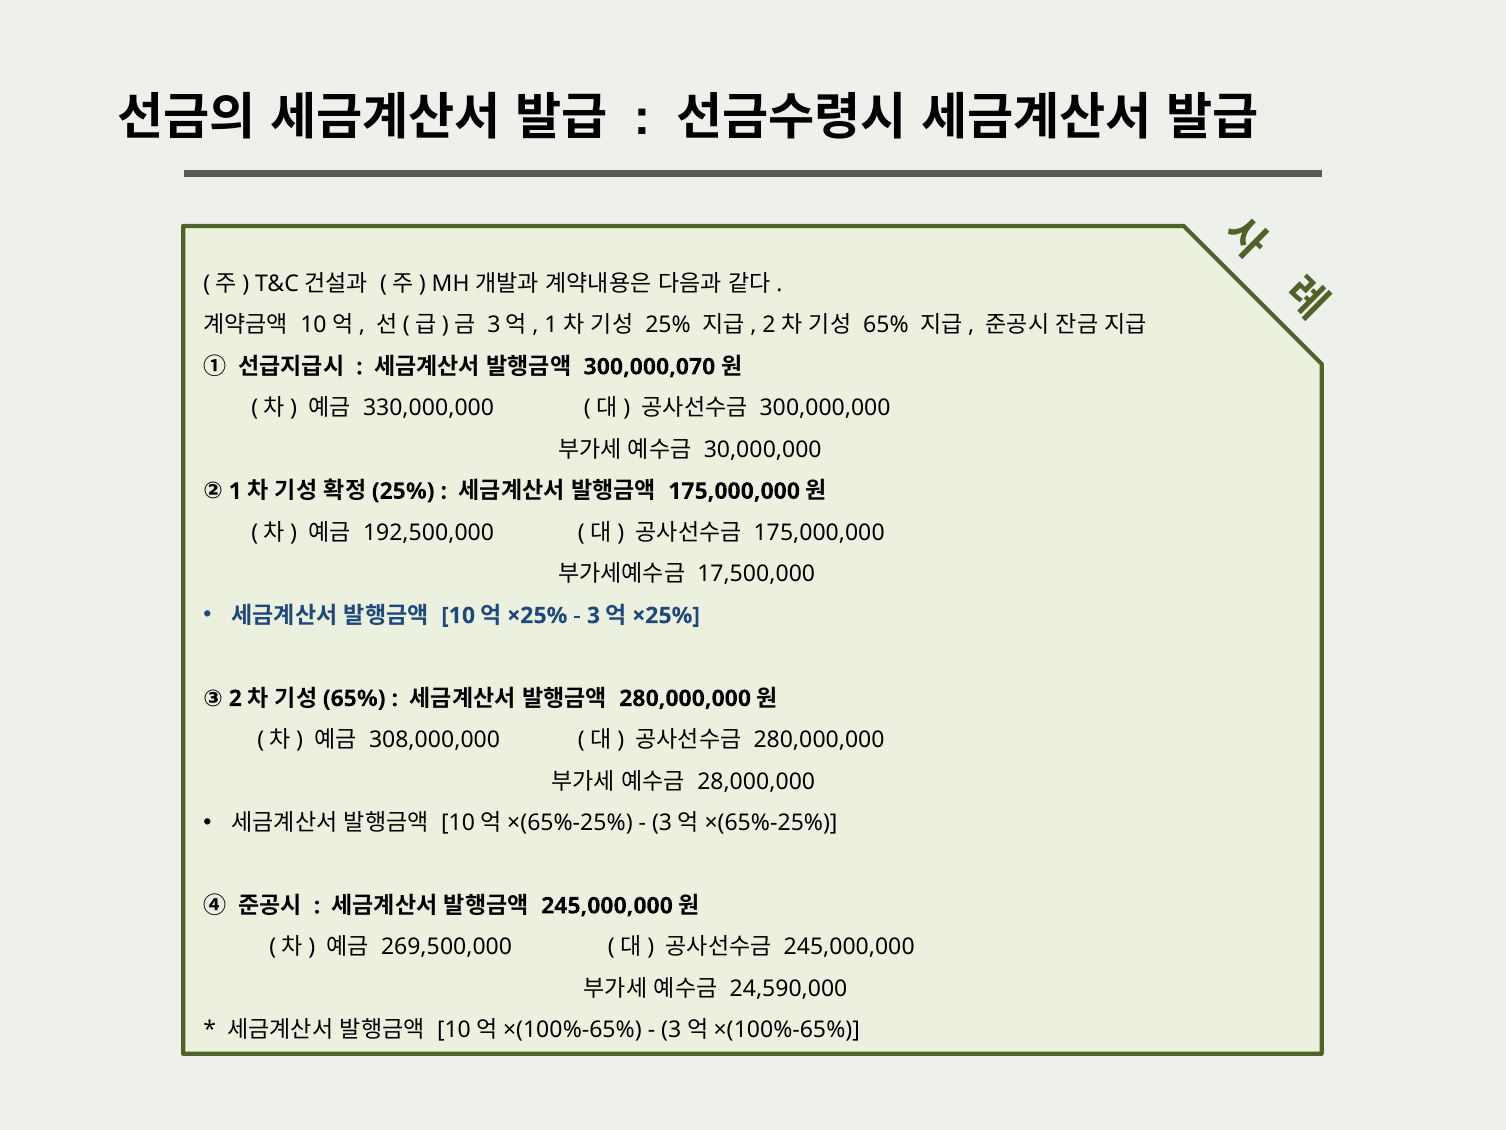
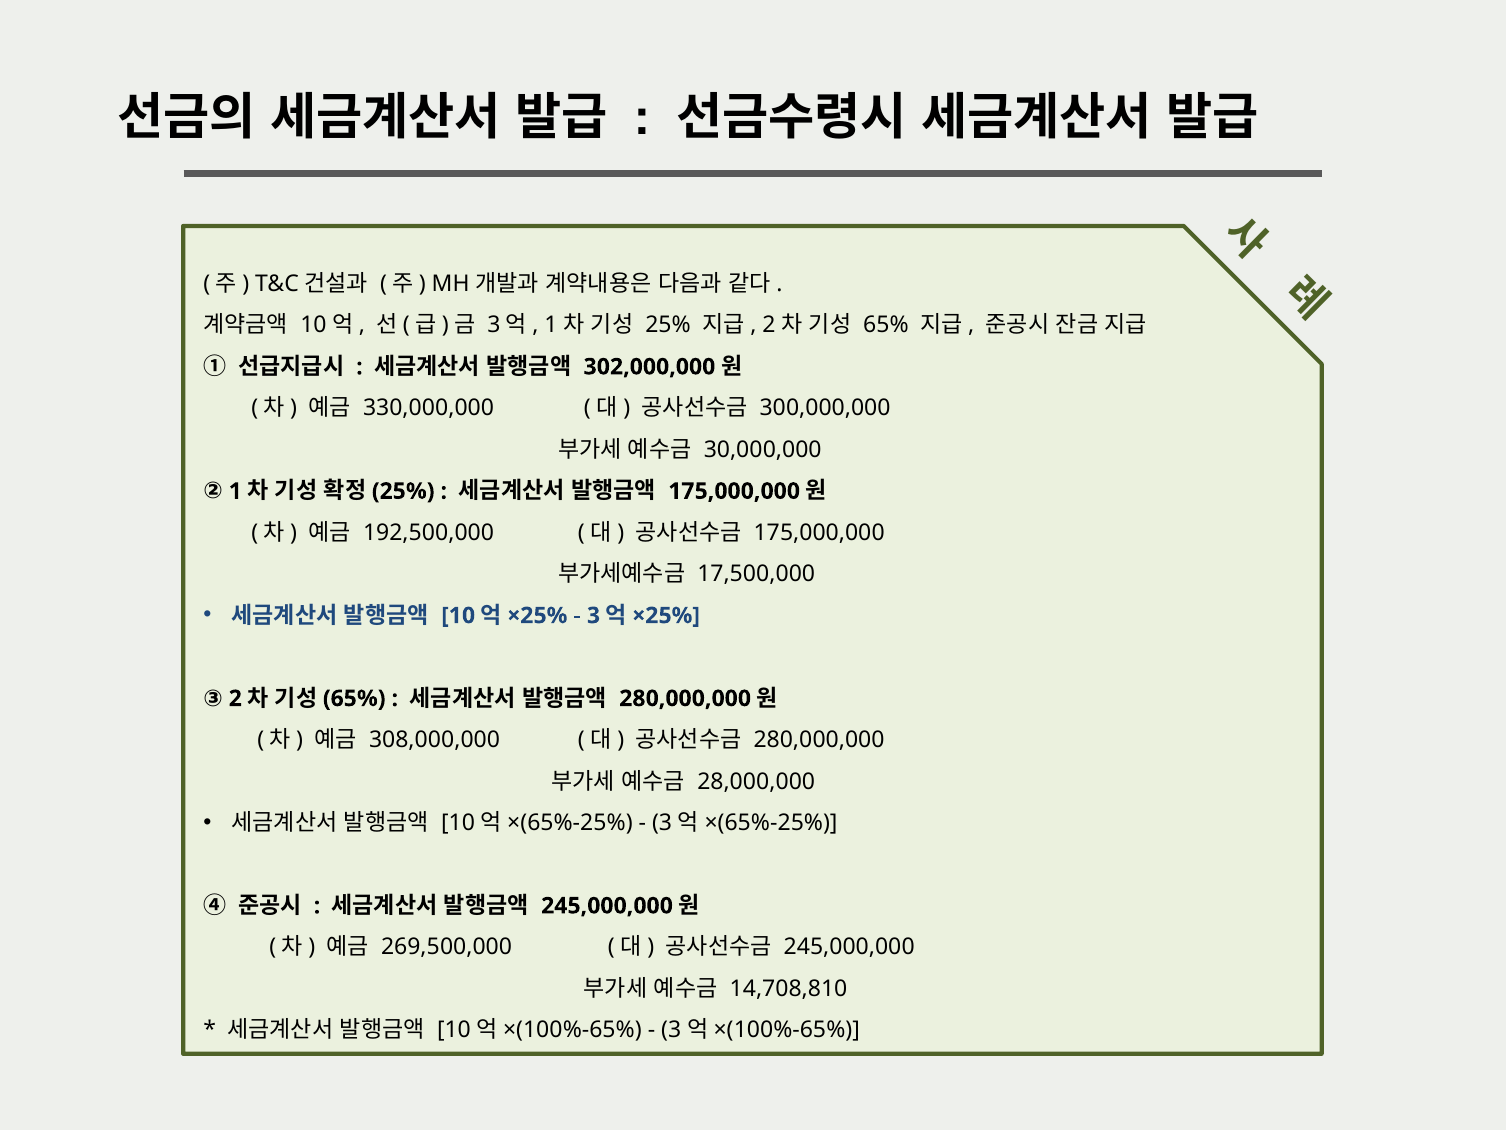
300,000,070: 300,000,070 -> 302,000,000 (649, 367)
24,590,000: 24,590,000 -> 14,708,810 (789, 988)
